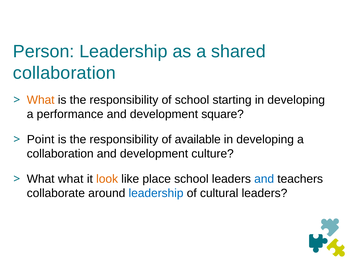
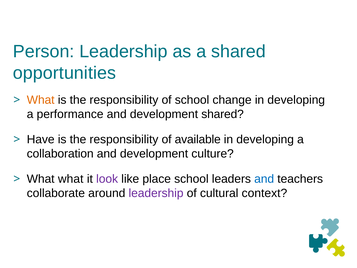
collaboration: collaboration -> opportunities (64, 73)
starting: starting -> change (232, 100)
development square: square -> shared (223, 114)
Point: Point -> Have (41, 139)
look colour: orange -> purple (107, 179)
leadership colour: blue -> purple (156, 193)
cultural leaders: leaders -> context (264, 193)
